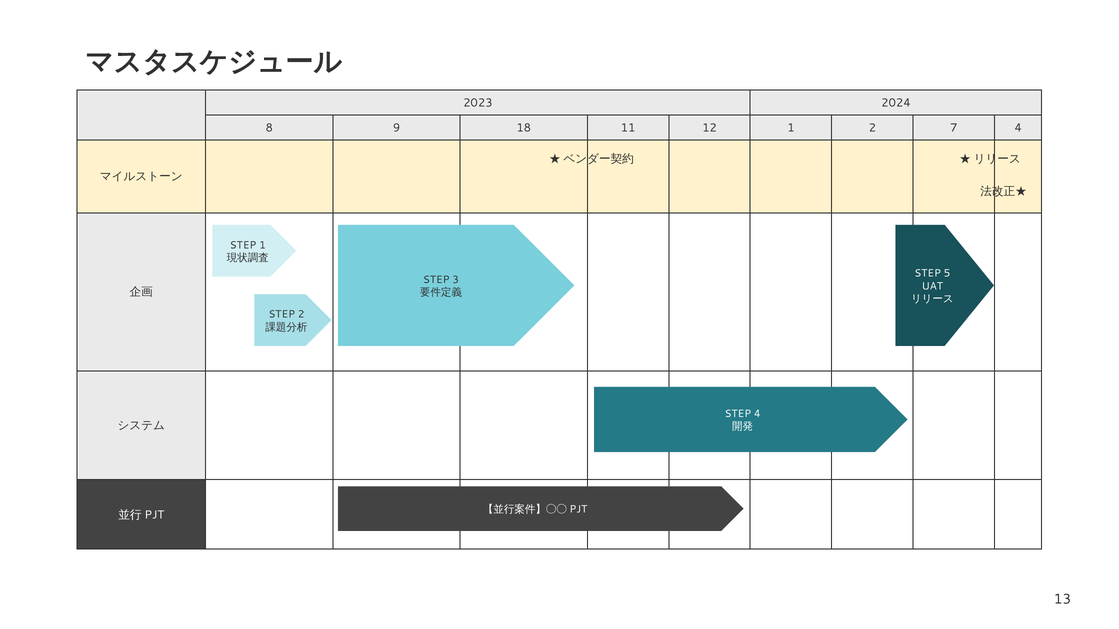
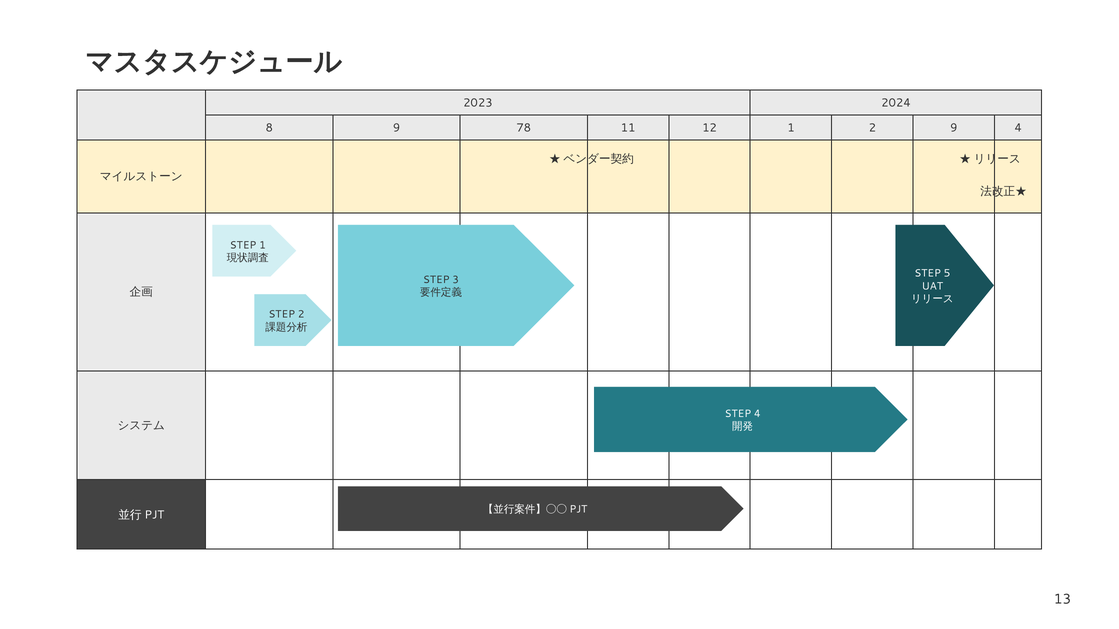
18: 18 -> 78 (524, 128)
2 7: 7 -> 9 (954, 128)
